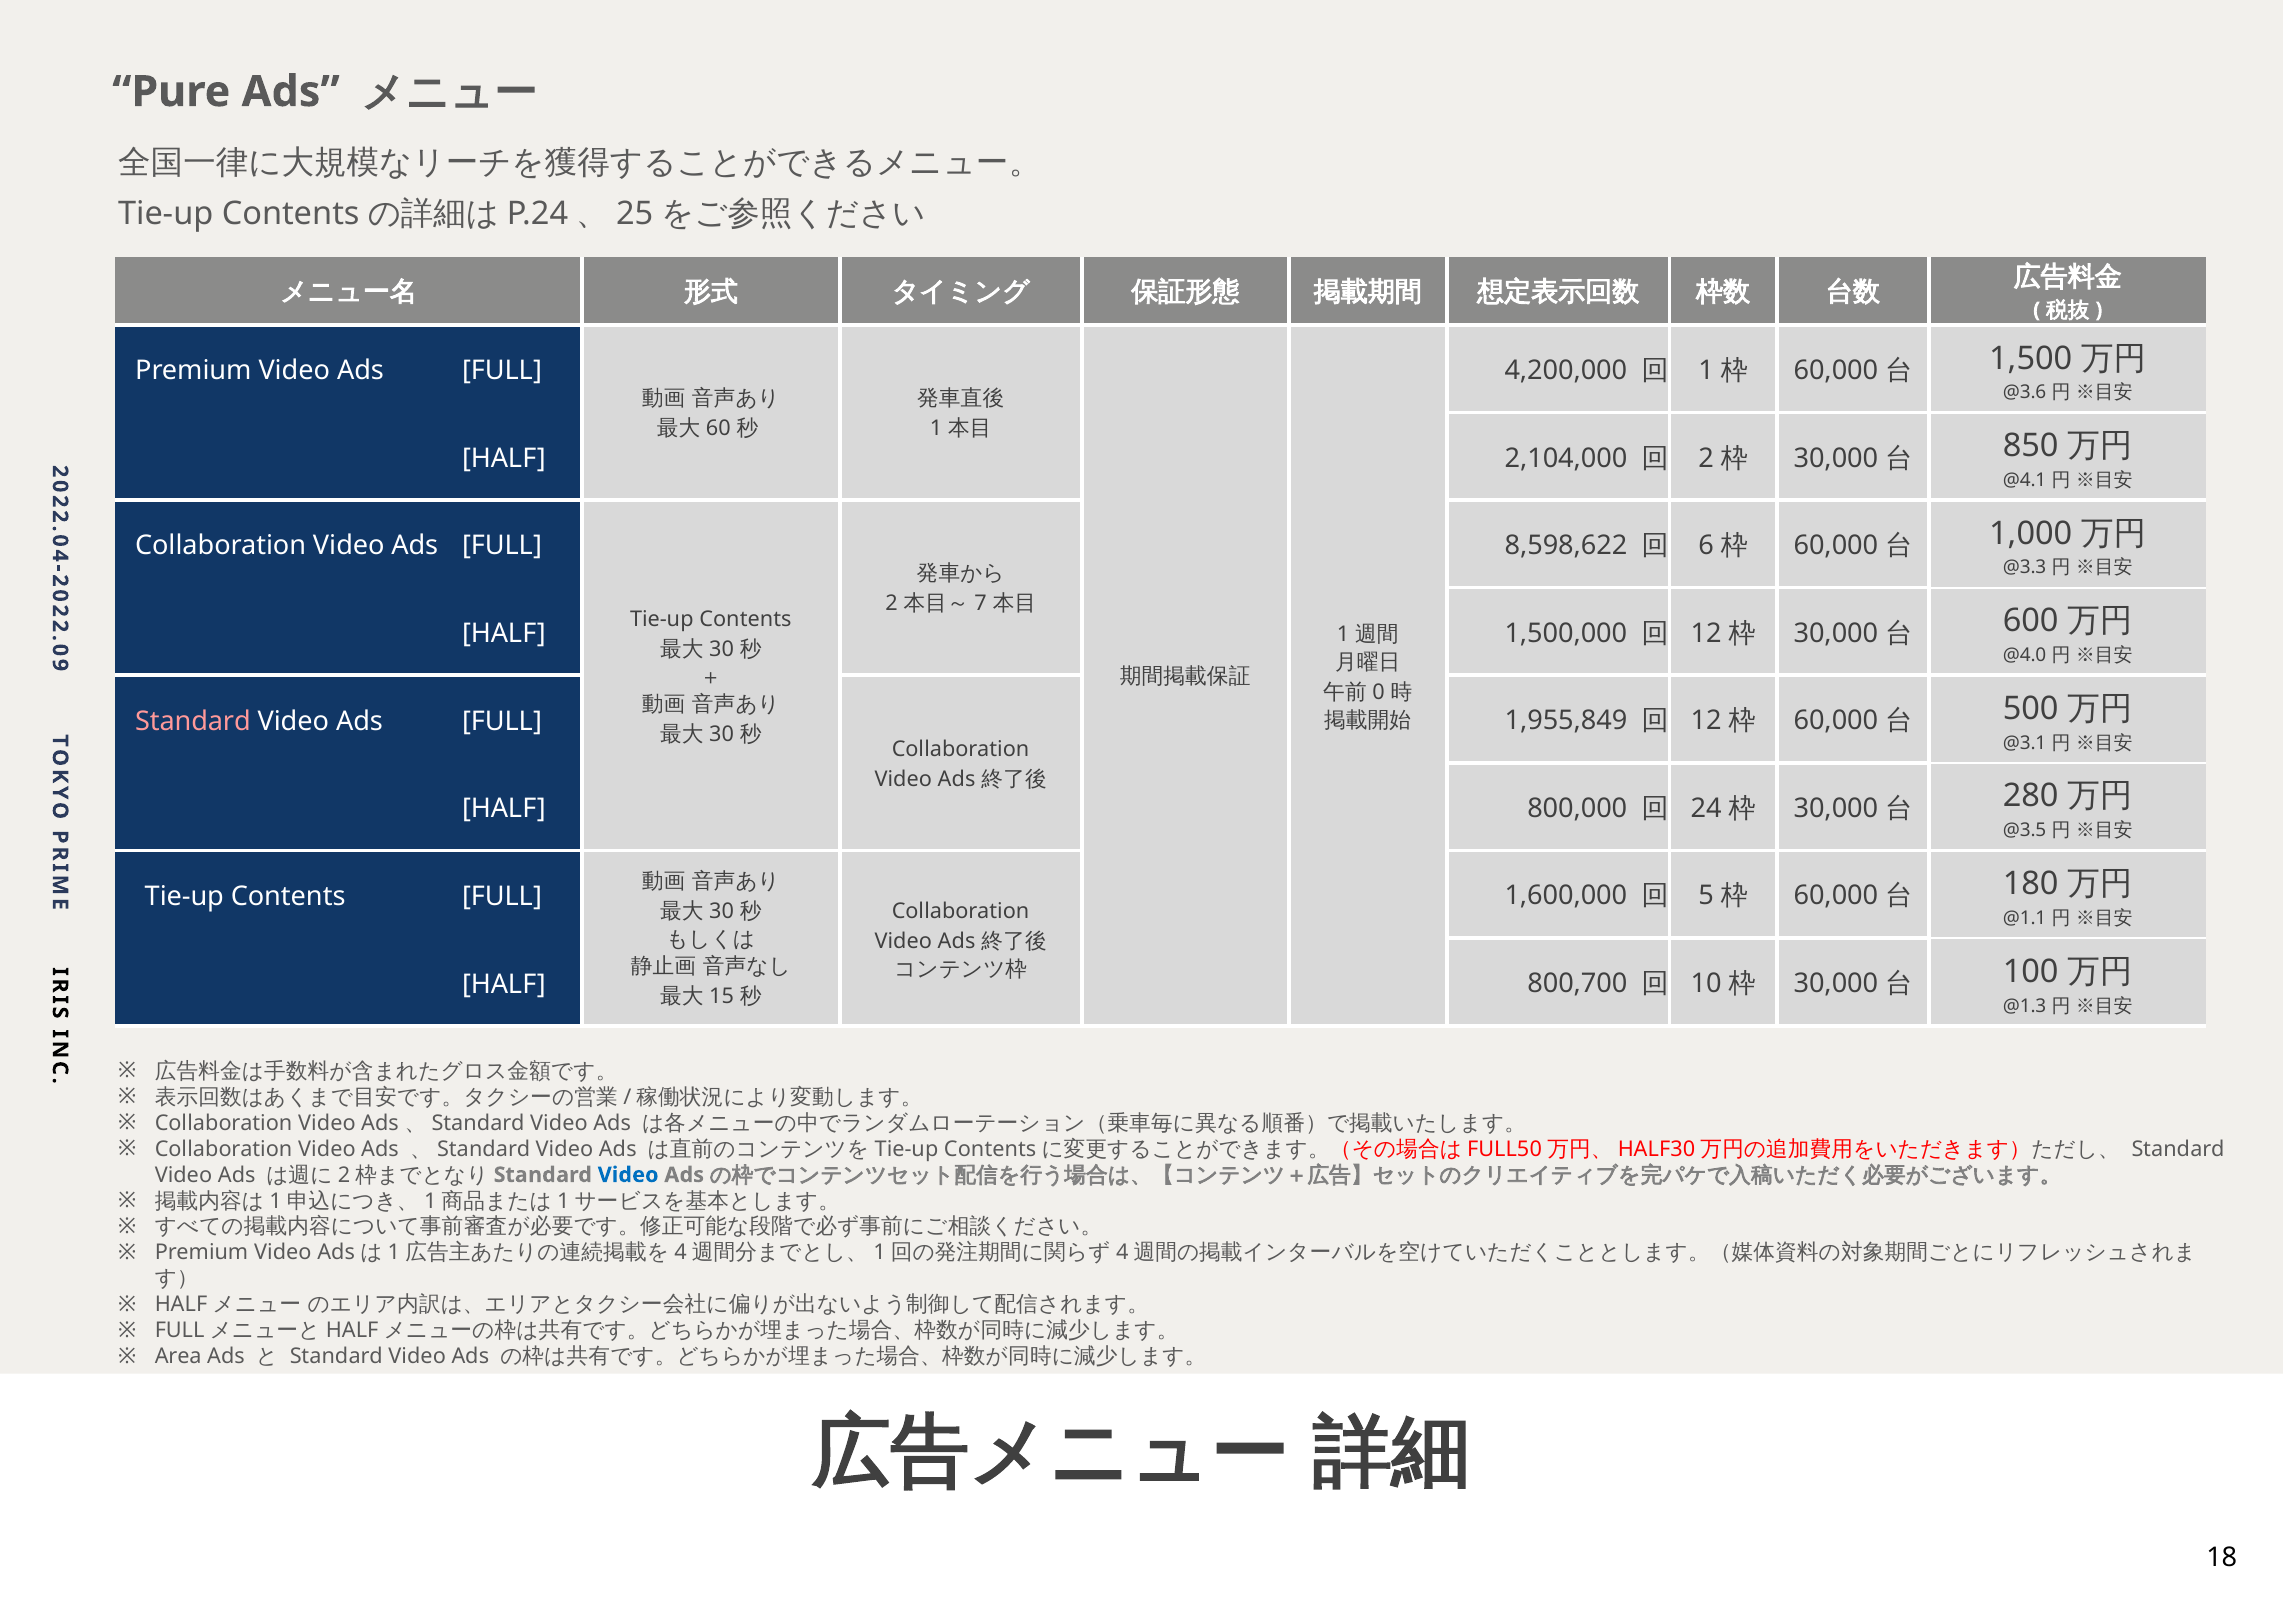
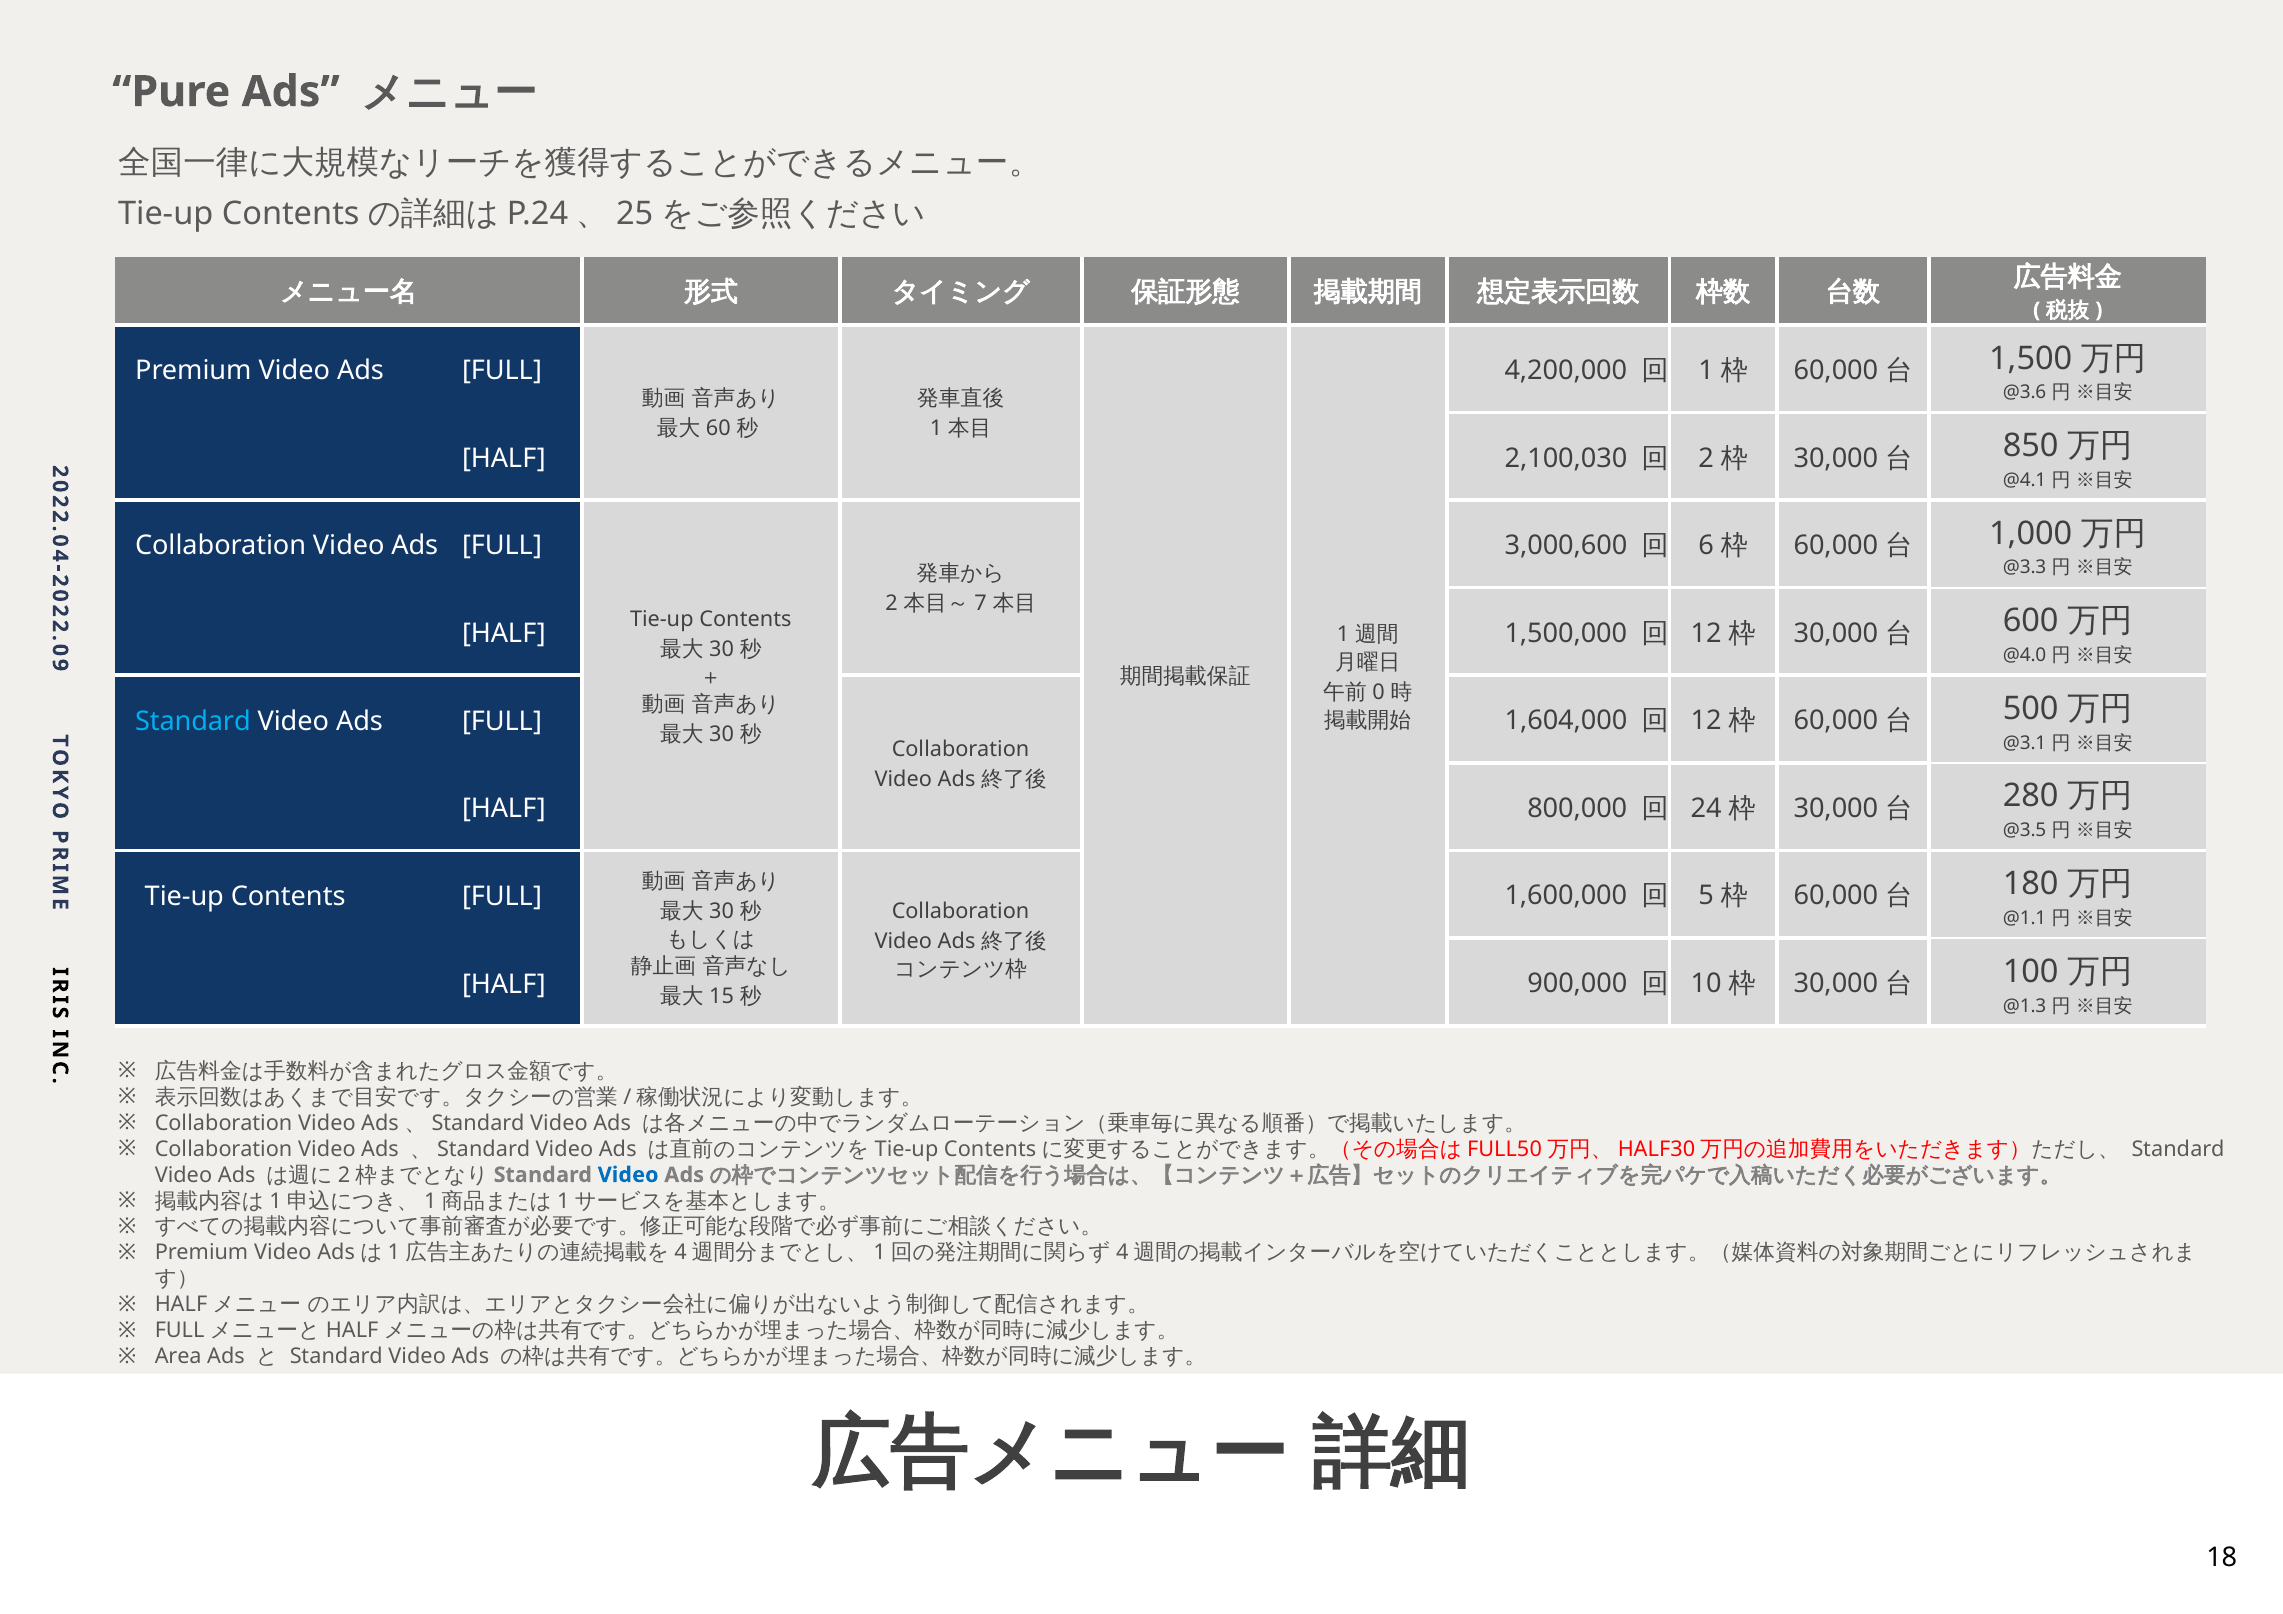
2,104,000: 2,104,000 -> 2,100,030 (1566, 458)
8,598,622: 8,598,622 -> 3,000,600 (1566, 546)
1,955,849: 1,955,849 -> 1,604,000 (1566, 721)
Standard colour: pink -> light blue (193, 721)
800,700: 800,700 -> 900,000 (1577, 984)
